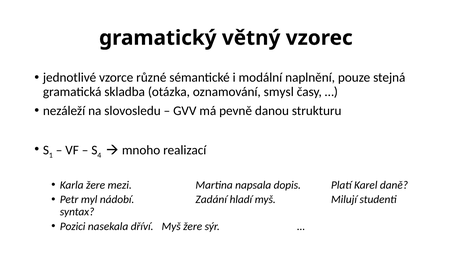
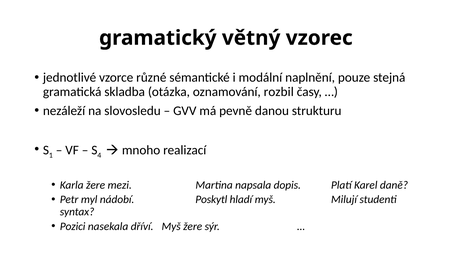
smysl: smysl -> rozbil (279, 92)
Zadání: Zadání -> Poskytl (211, 200)
